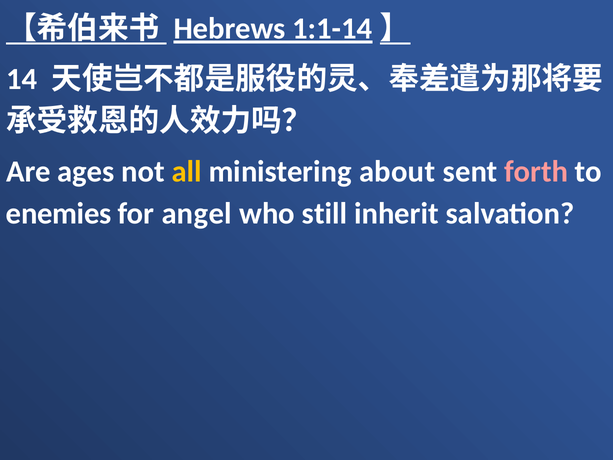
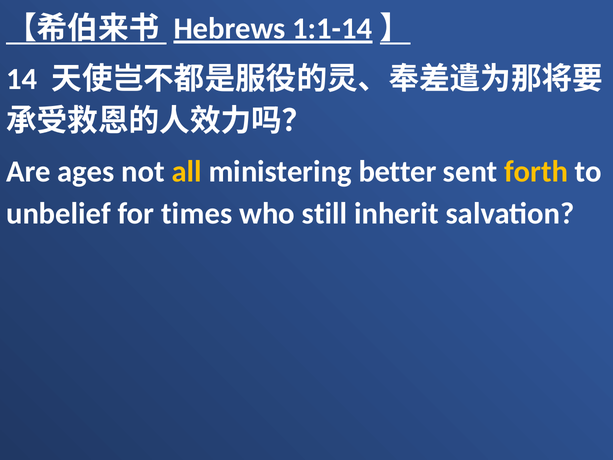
about: about -> better (397, 172)
forth colour: pink -> yellow (536, 172)
enemies: enemies -> unbelief (59, 213)
angel: angel -> times (197, 213)
